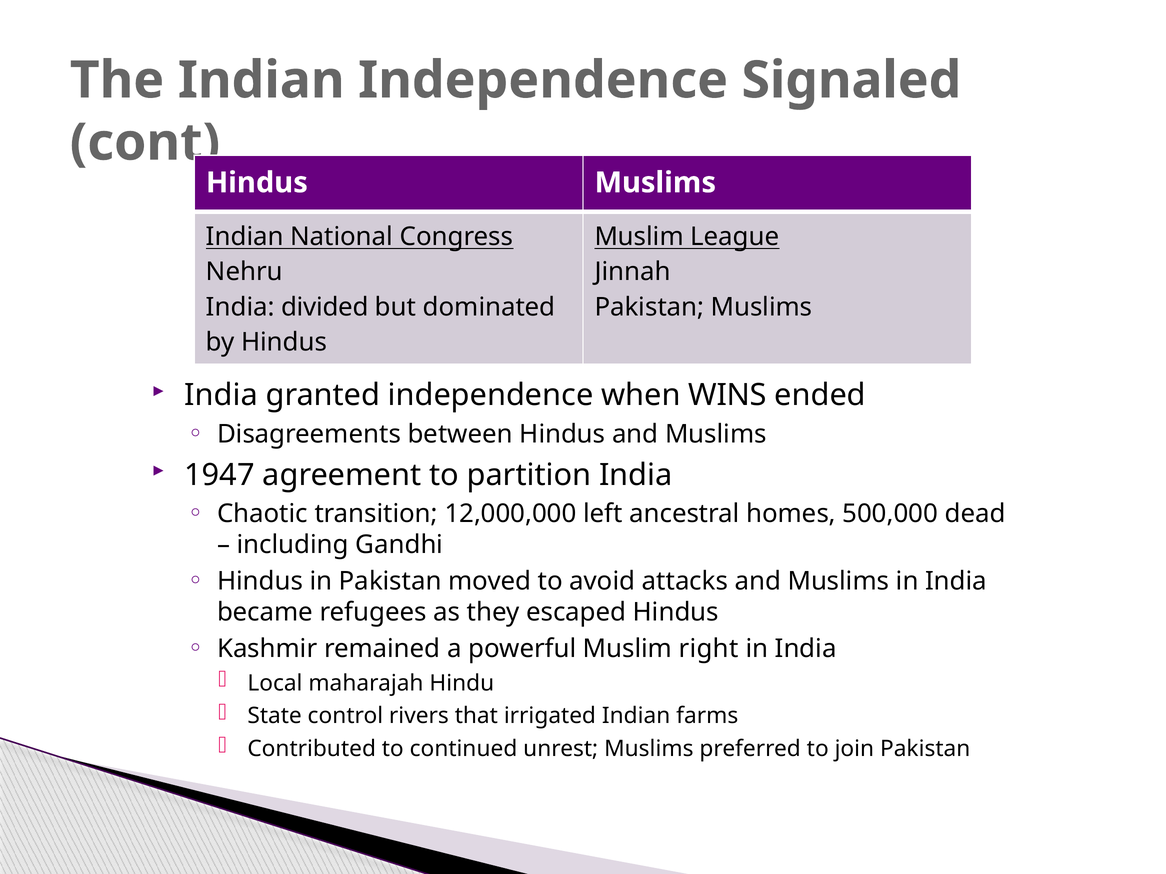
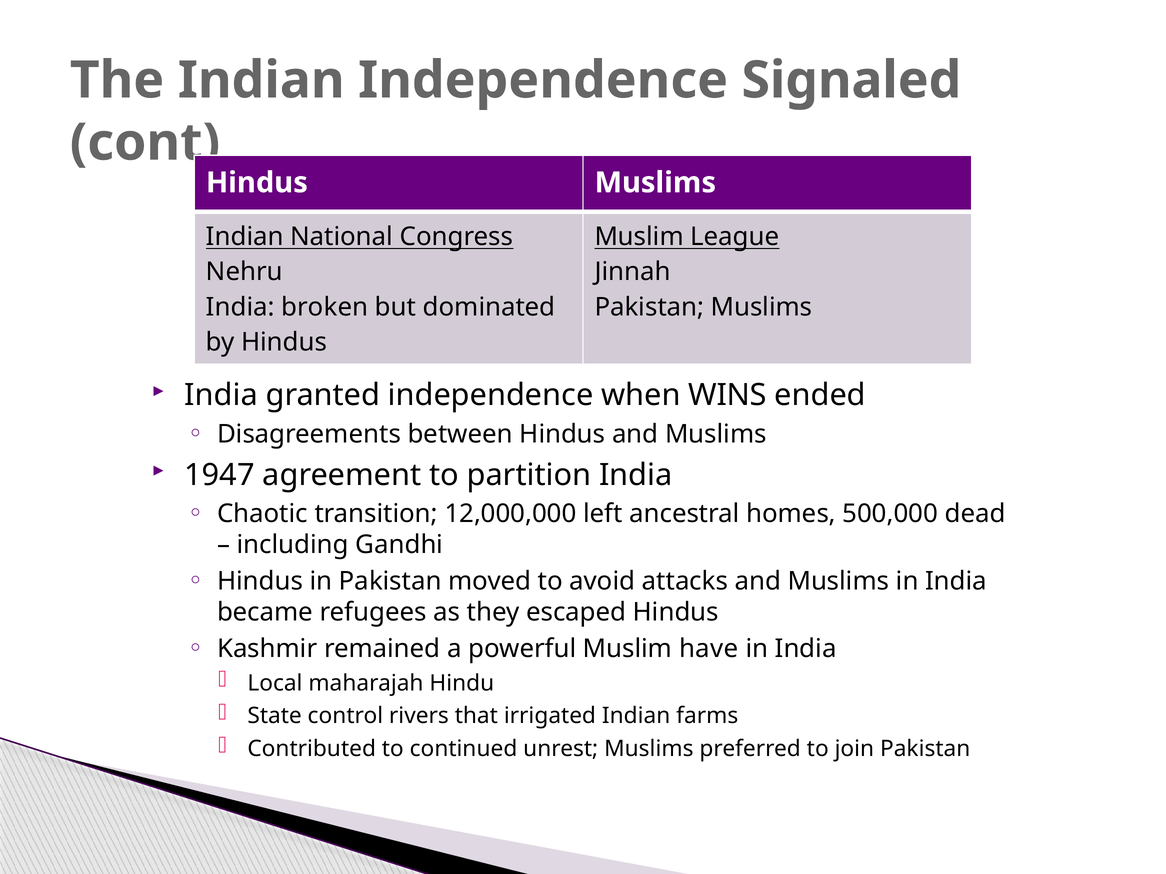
divided: divided -> broken (325, 307)
right: right -> have (709, 649)
